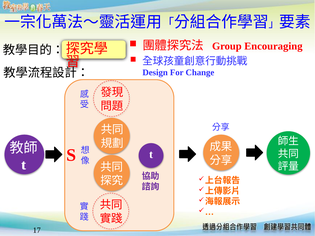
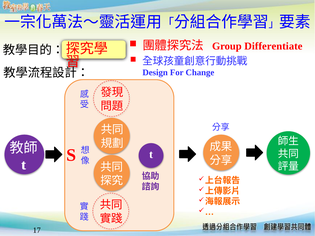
Encouraging: Encouraging -> Differentiate (273, 46)
